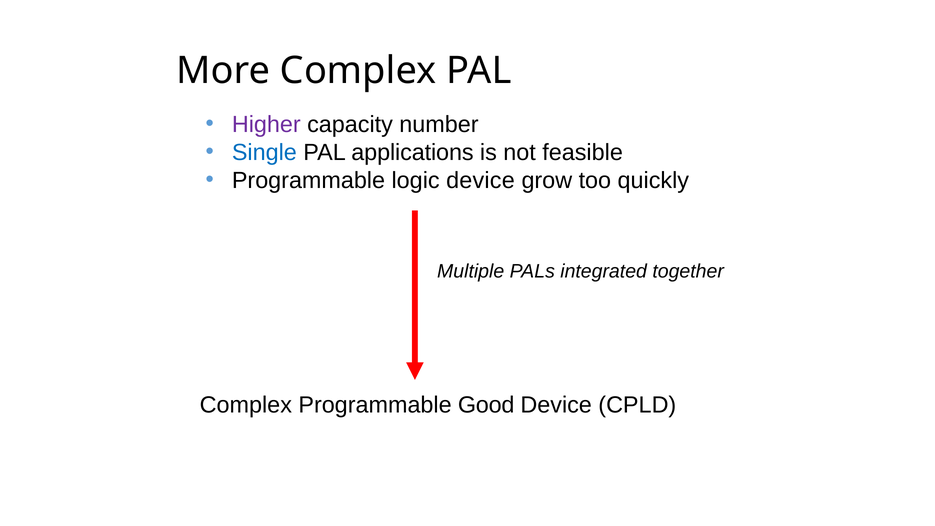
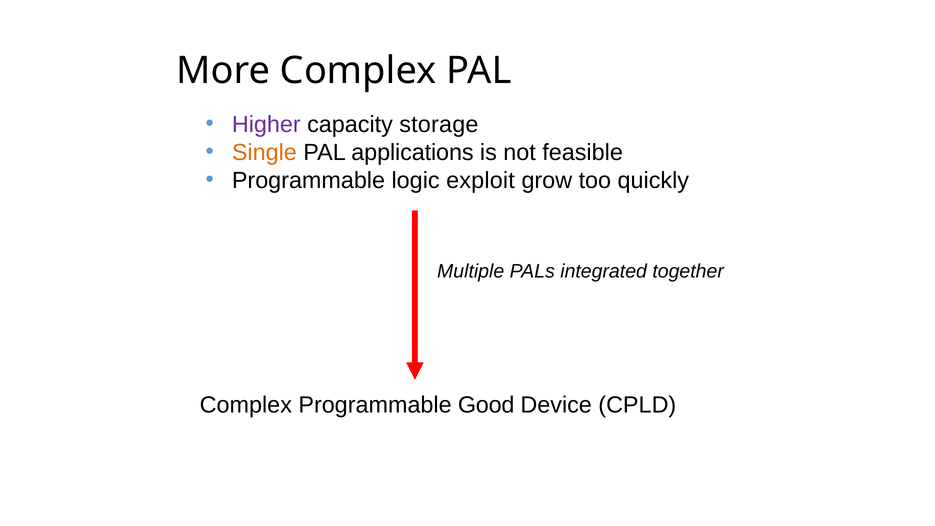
number: number -> storage (439, 124)
Single colour: blue -> orange (264, 152)
logic device: device -> exploit (480, 180)
